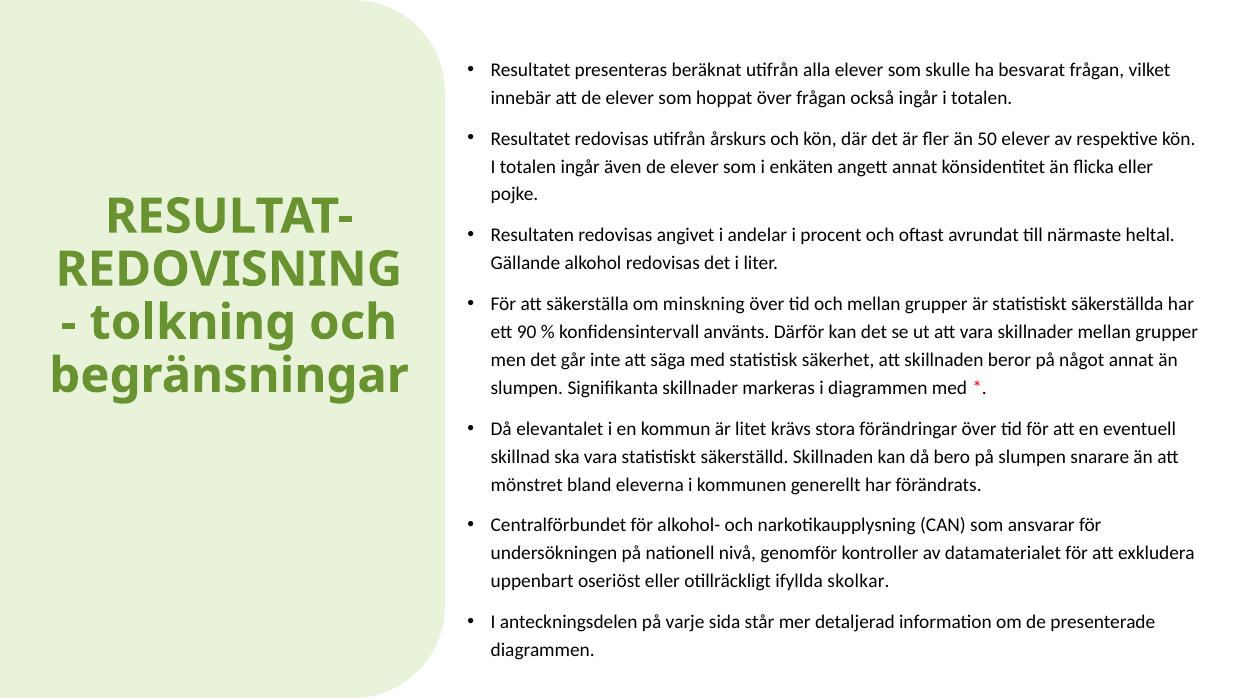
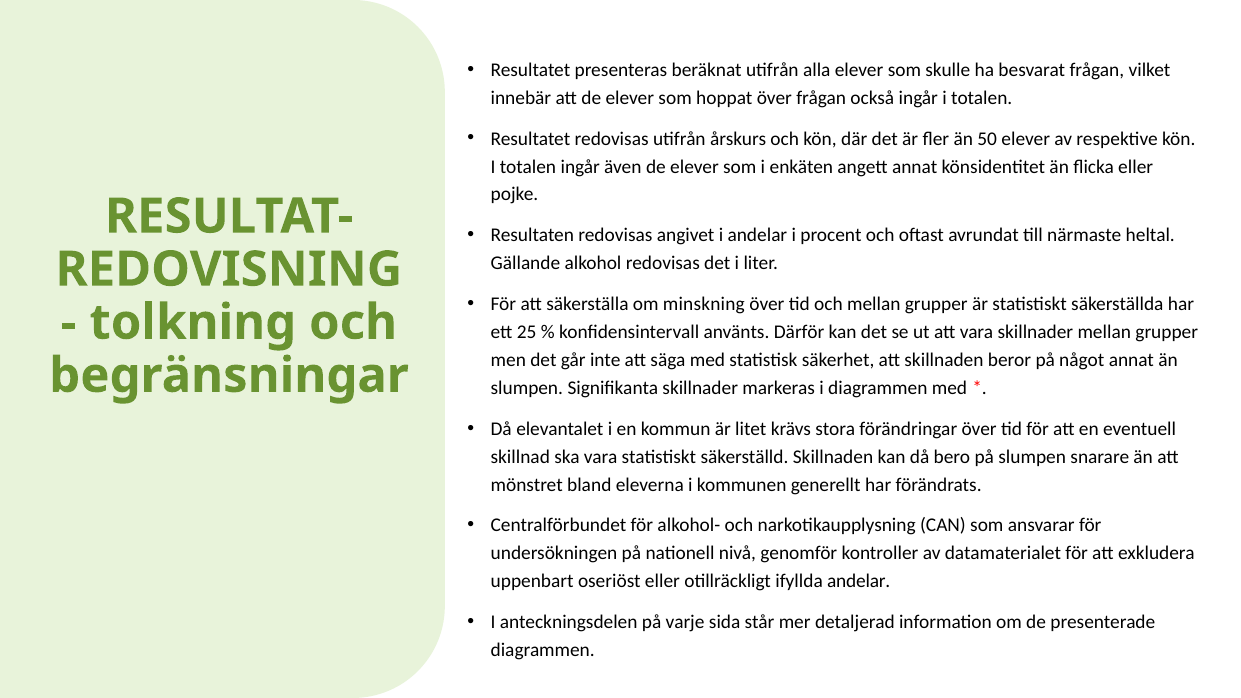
90: 90 -> 25 (527, 332)
ifyllda skolkar: skolkar -> andelar (859, 581)
